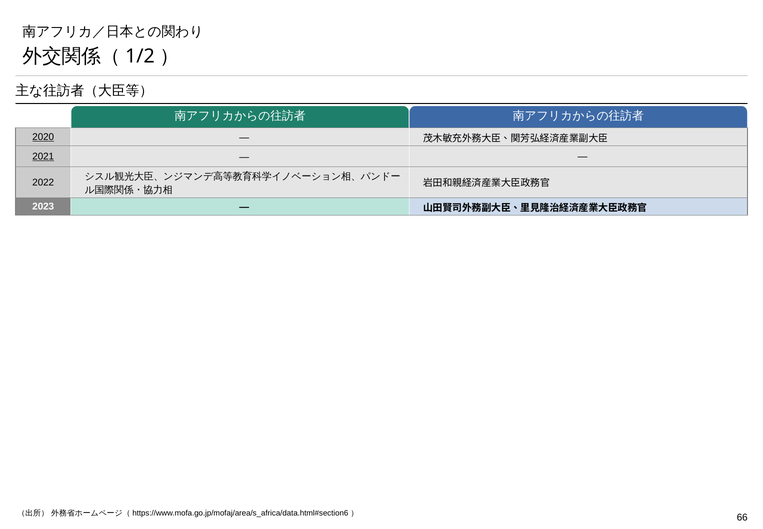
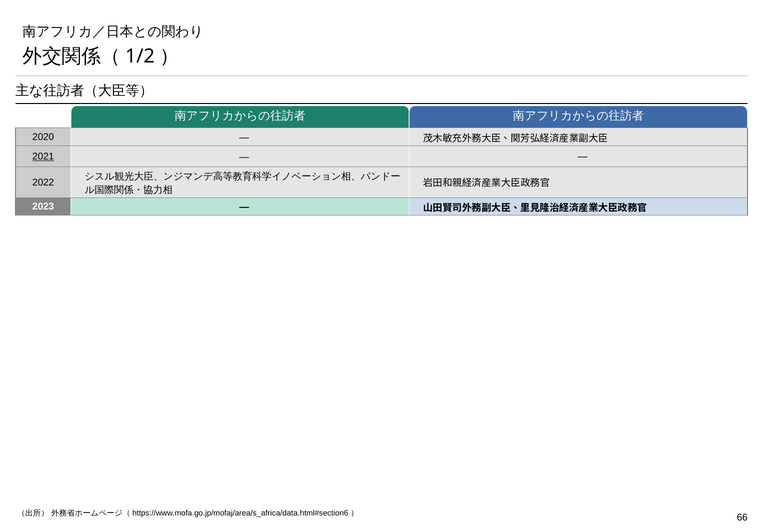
2020 underline: present -> none (43, 137)
